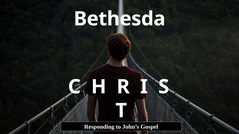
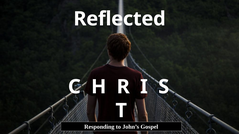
Bethesda: Bethesda -> Reflected (120, 19)
